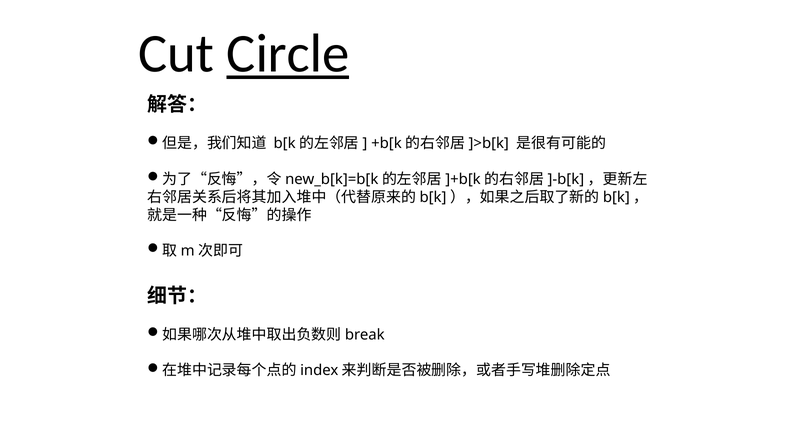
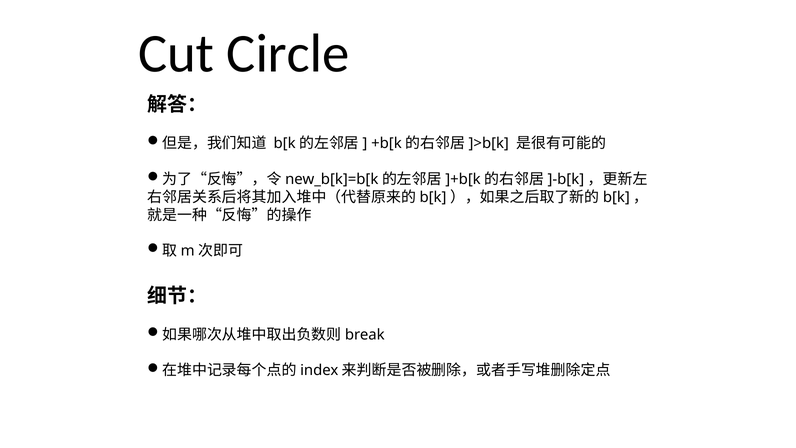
Circle underline: present -> none (288, 54)
